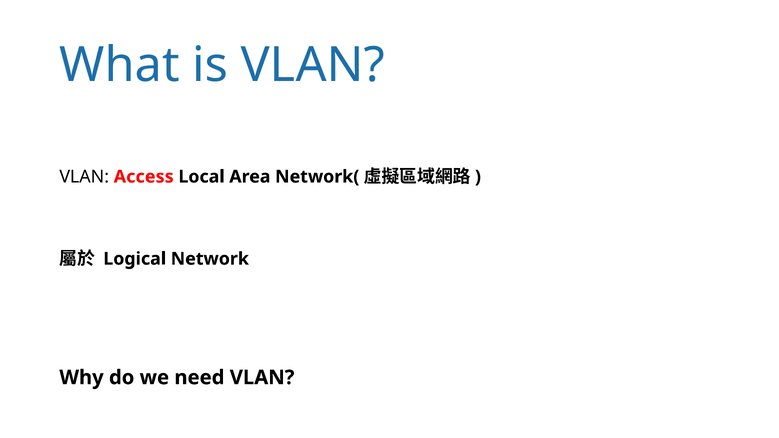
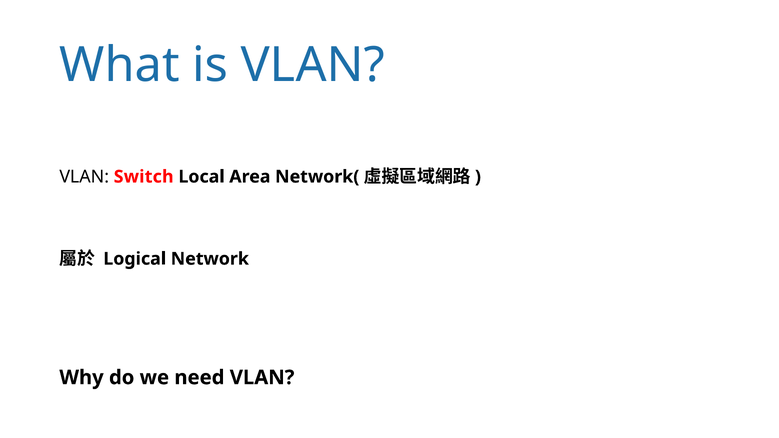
Access: Access -> Switch (144, 177)
